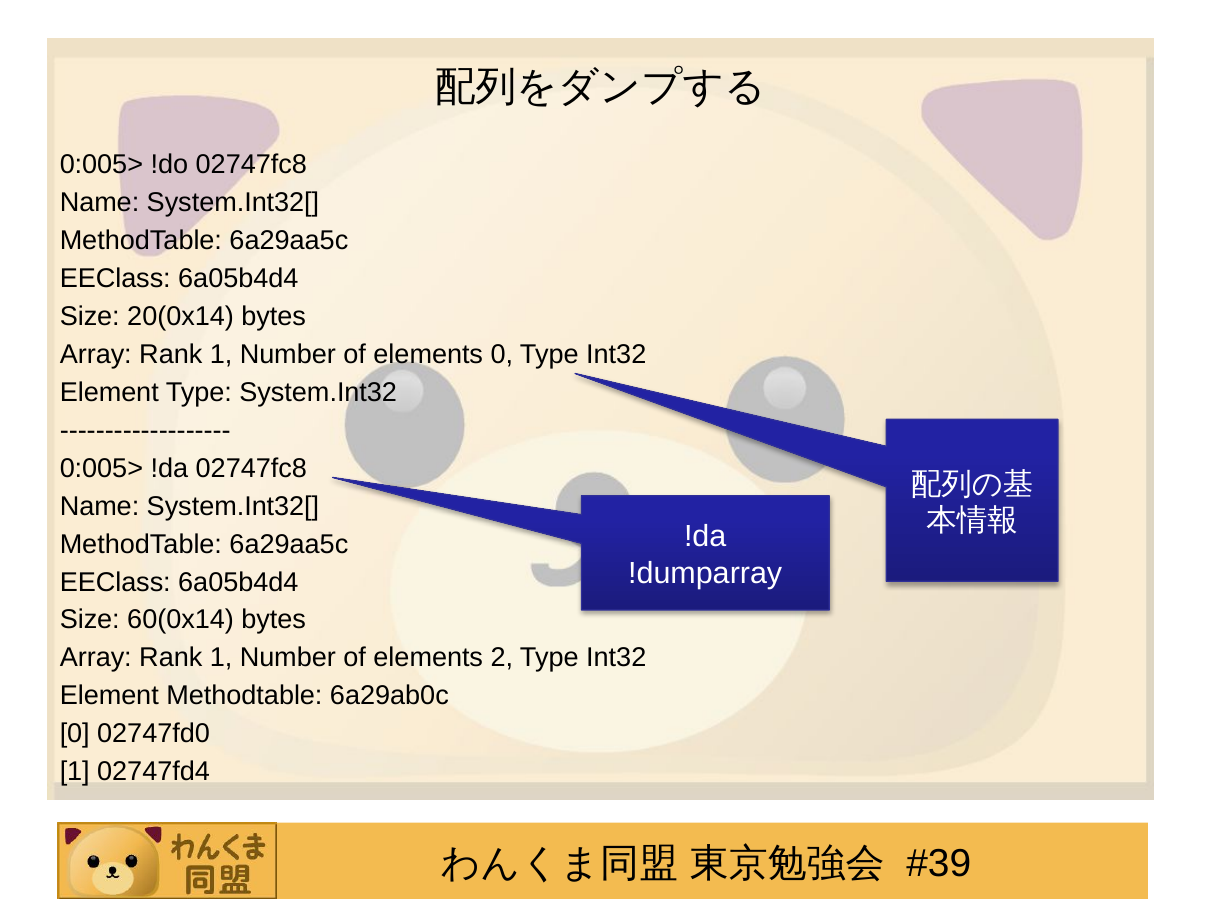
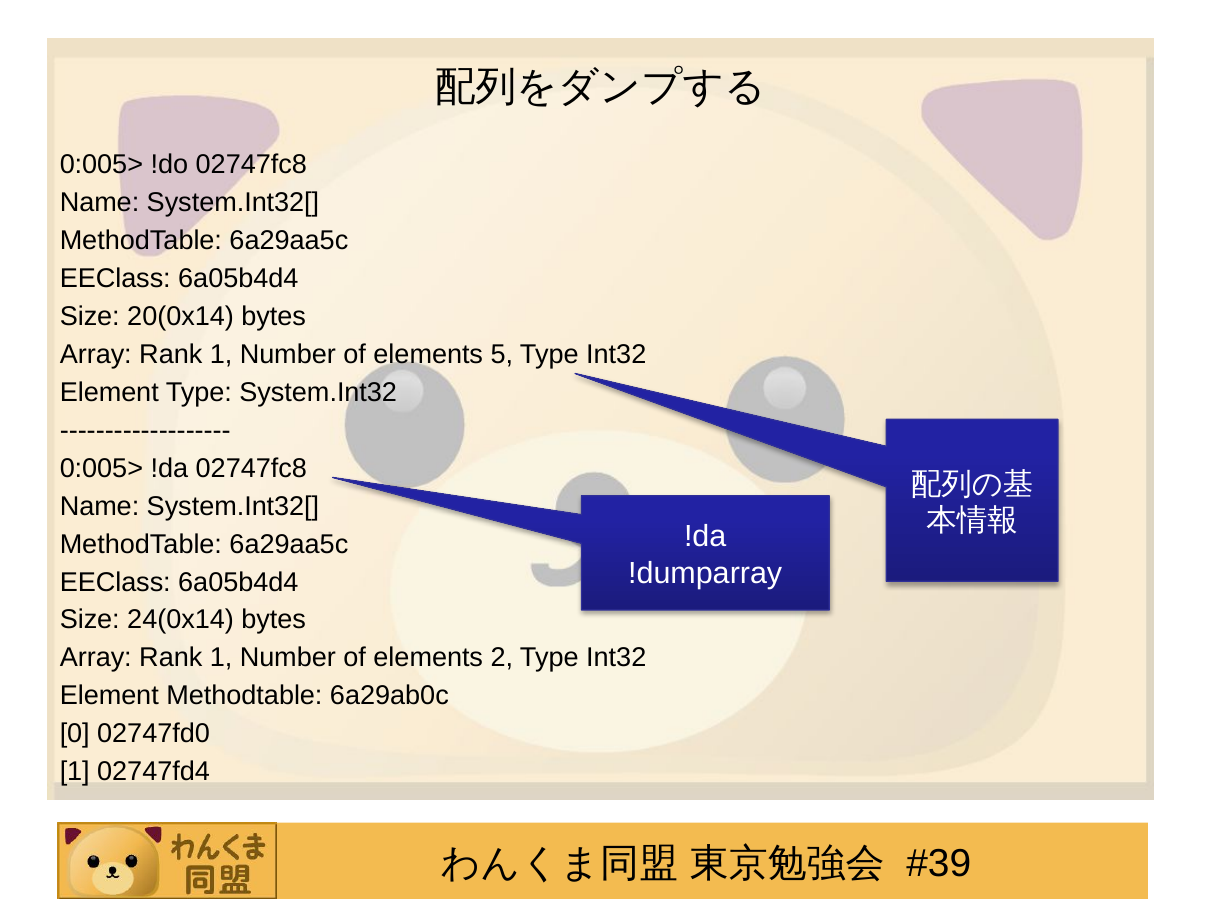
elements 0: 0 -> 5 (502, 354)
60(0x14: 60(0x14 -> 24(0x14 (181, 620)
